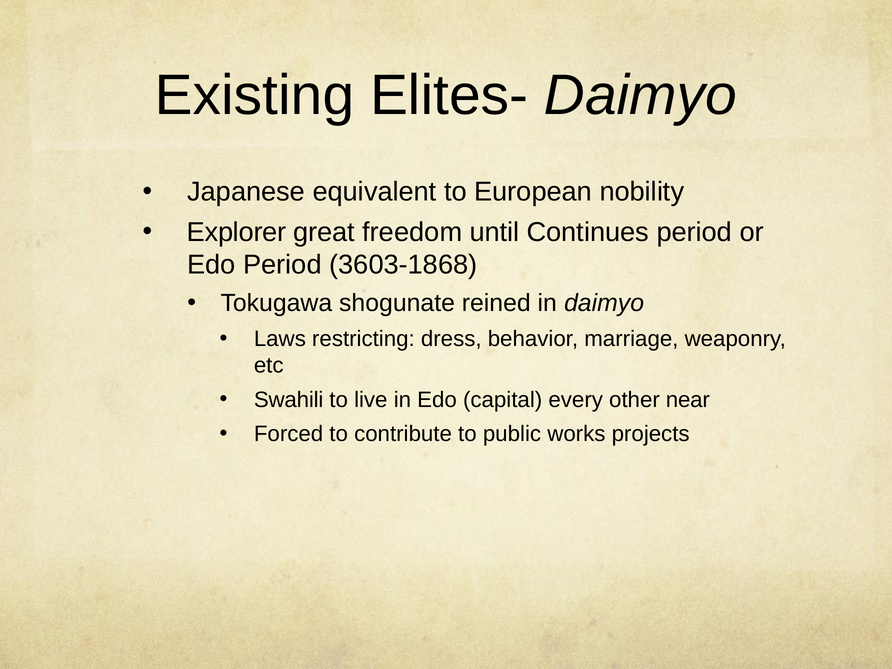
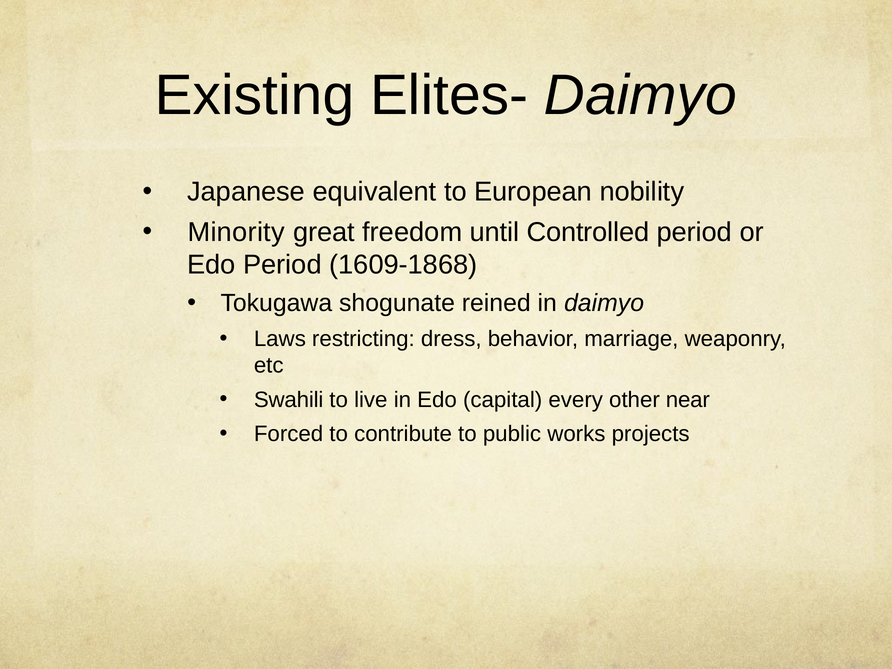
Explorer: Explorer -> Minority (236, 232)
Continues: Continues -> Controlled (588, 232)
3603-1868: 3603-1868 -> 1609-1868 (403, 265)
